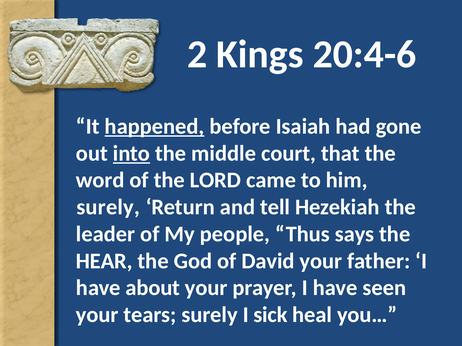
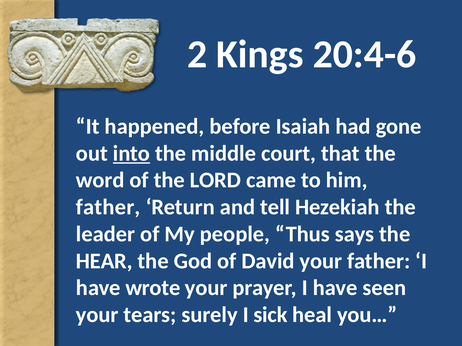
happened underline: present -> none (154, 127)
surely: surely -> father (108, 207)
about: about -> wrote (153, 288)
